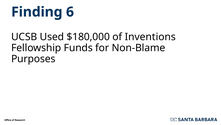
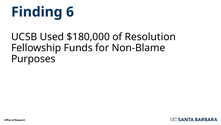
Inventions: Inventions -> Resolution (150, 37)
